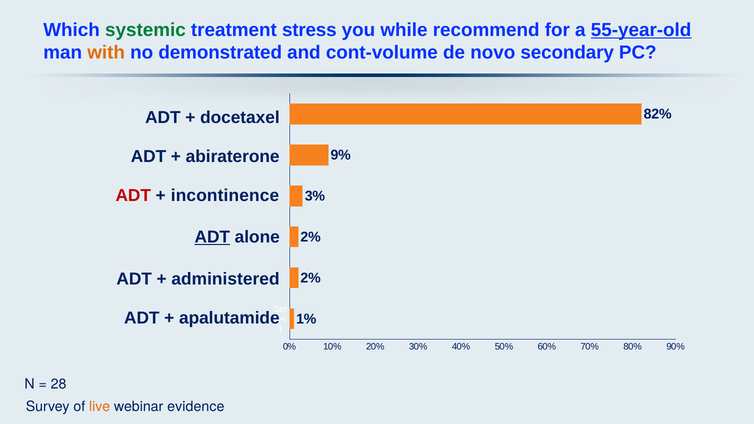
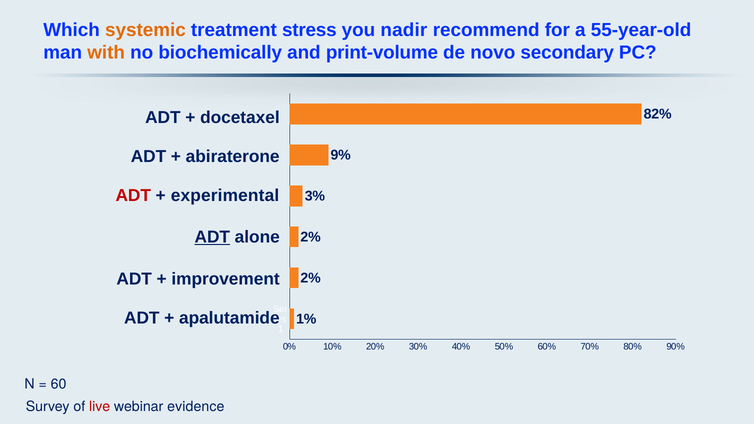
systemic colour: green -> orange (145, 30)
while: while -> nadir (404, 30)
55-year-old underline: present -> none (641, 30)
demonstrated: demonstrated -> biochemically (220, 53)
cont-volume: cont-volume -> print-volume (382, 53)
incontinence: incontinence -> experimental (225, 195)
administered: administered -> improvement (226, 279)
28: 28 -> 60 (59, 384)
live colour: orange -> red (100, 407)
